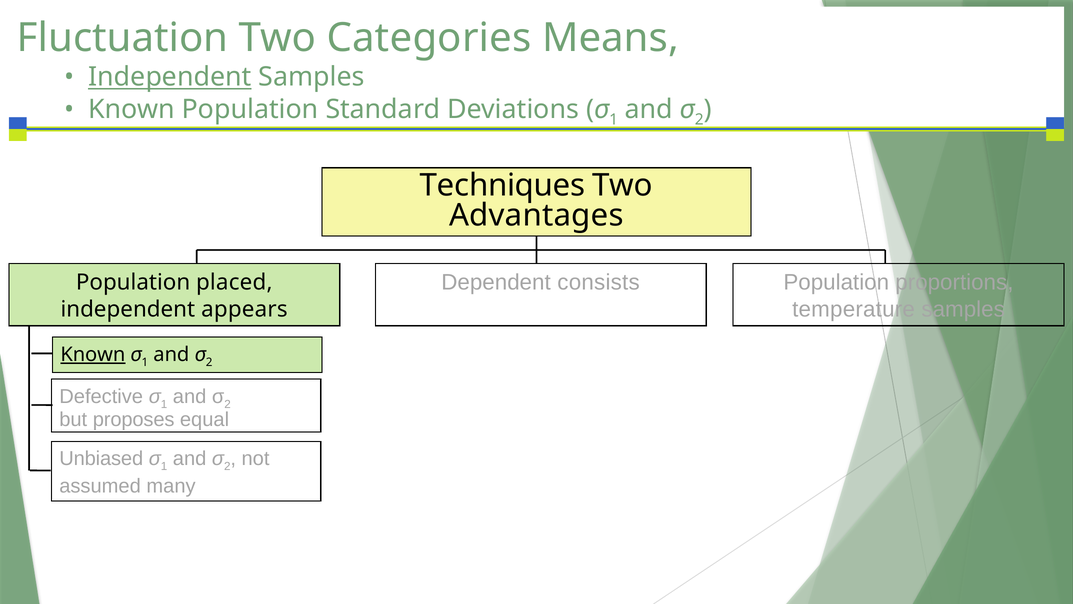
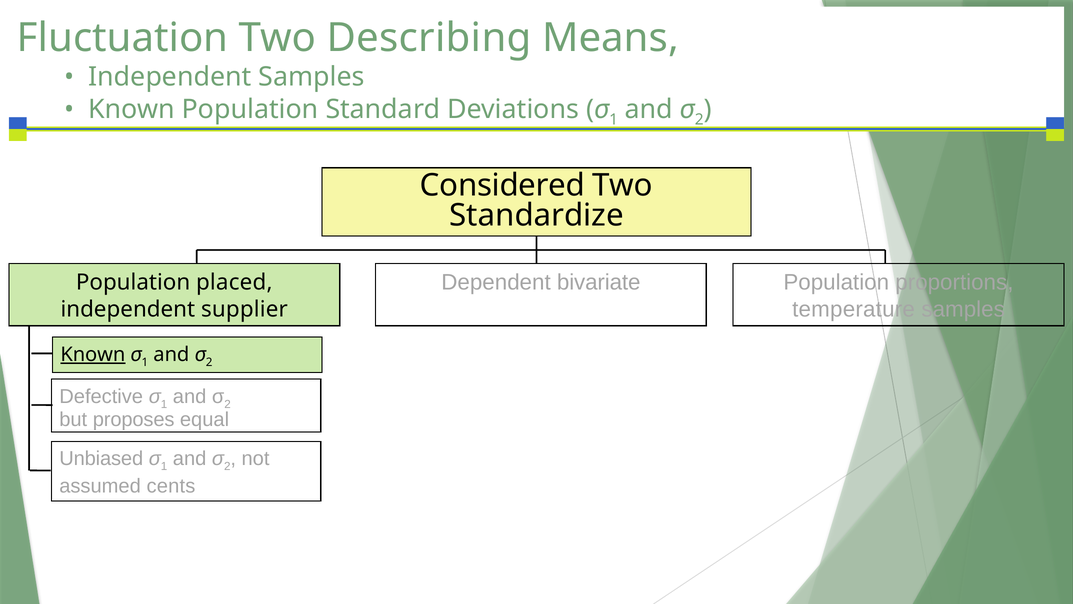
Categories: Categories -> Describing (429, 38)
Independent underline: present -> none (170, 77)
Techniques: Techniques -> Considered (503, 185)
Advantages: Advantages -> Standardize (537, 215)
consists: consists -> bivariate (599, 282)
appears: appears -> supplier (244, 309)
many: many -> cents (171, 486)
